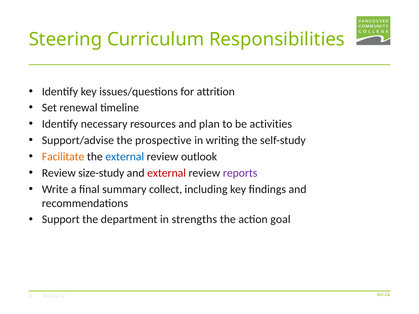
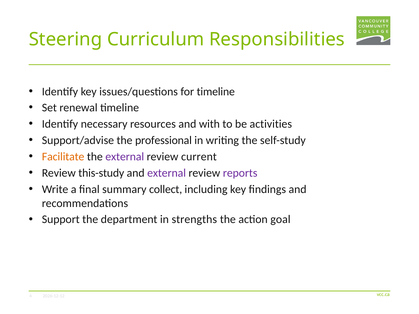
for attrition: attrition -> timeline (216, 92)
plan: plan -> with (209, 124)
prospective: prospective -> professional (163, 140)
external colour: blue -> purple (125, 157)
outlook: outlook -> current (199, 157)
size-study: size-study -> this-study (101, 173)
external colour: red -> purple (167, 173)
